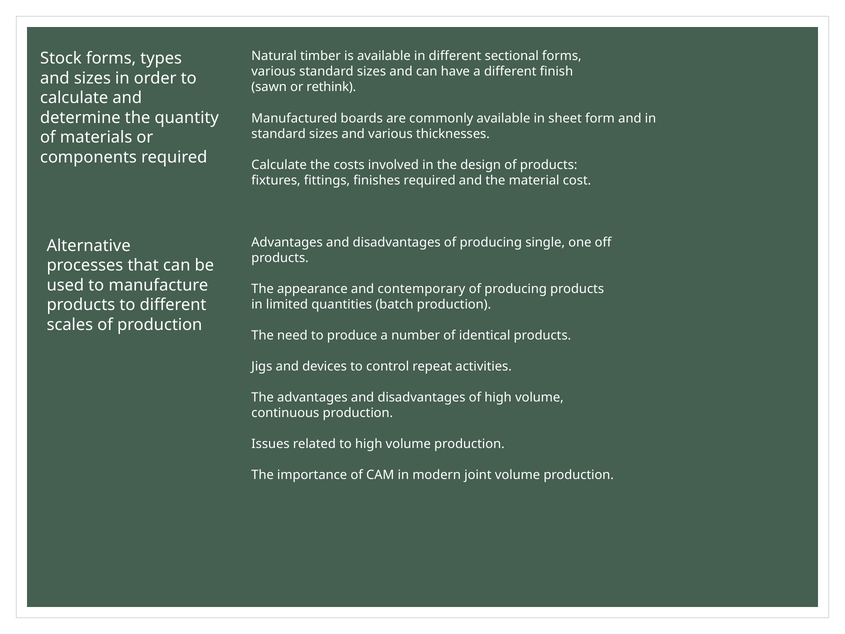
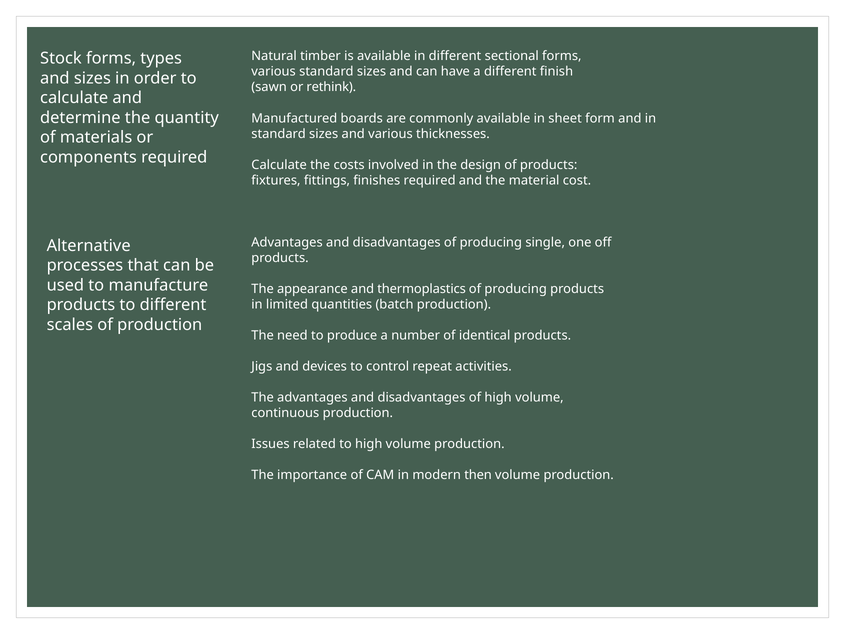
contemporary: contemporary -> thermoplastics (422, 289)
joint: joint -> then (478, 475)
